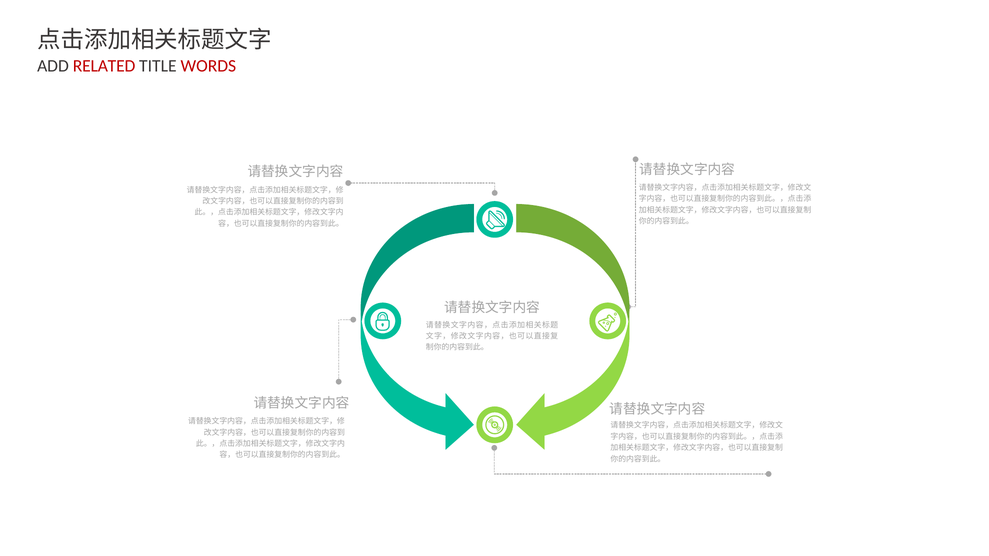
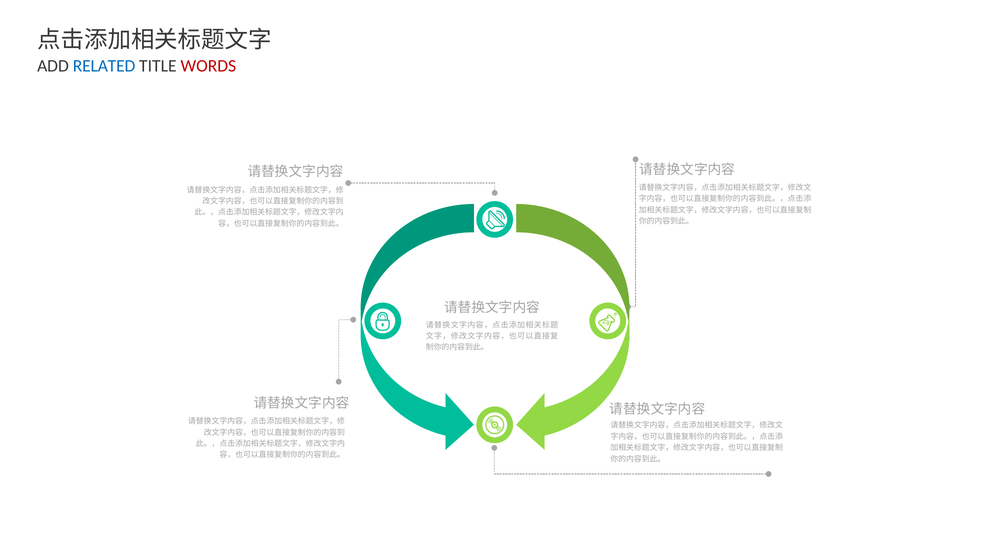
RELATED colour: red -> blue (104, 66)
